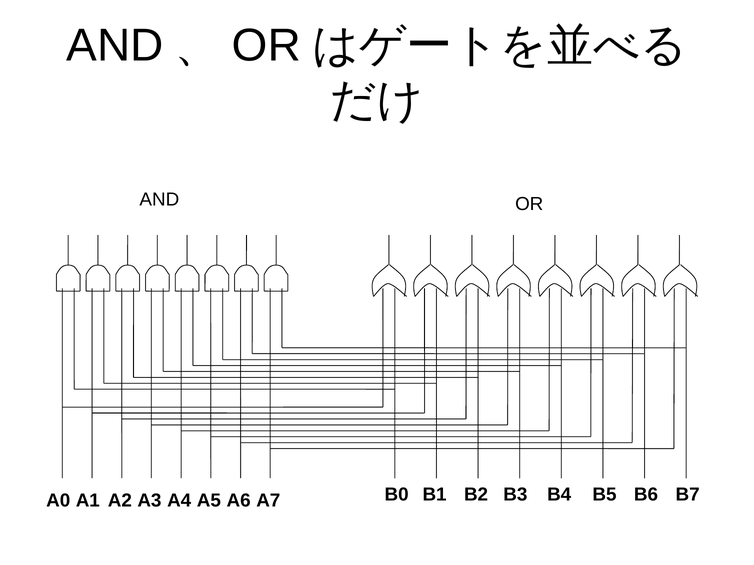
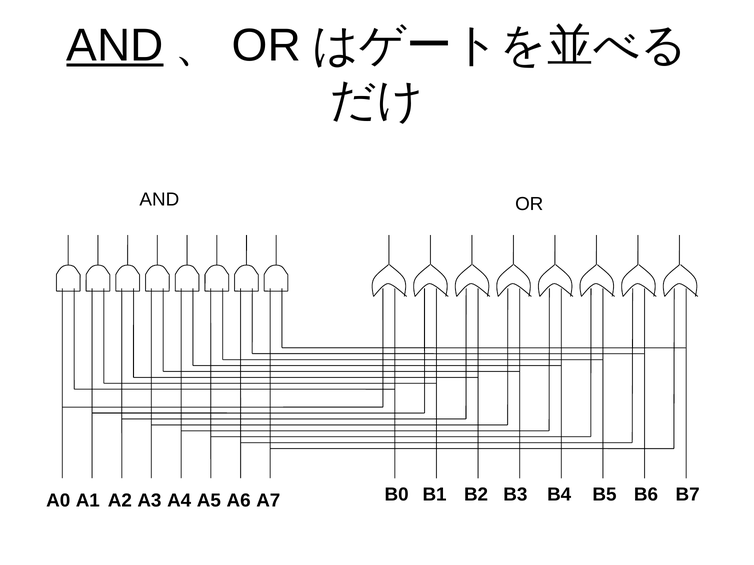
AND underline: none -> present (115, 45)
